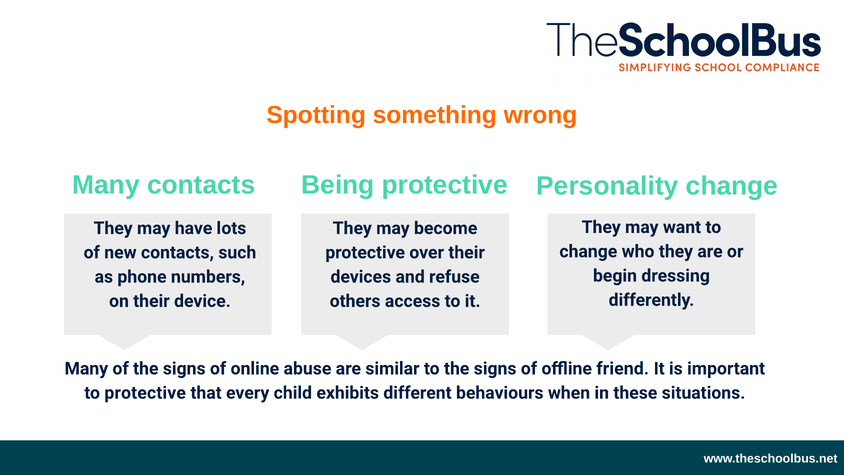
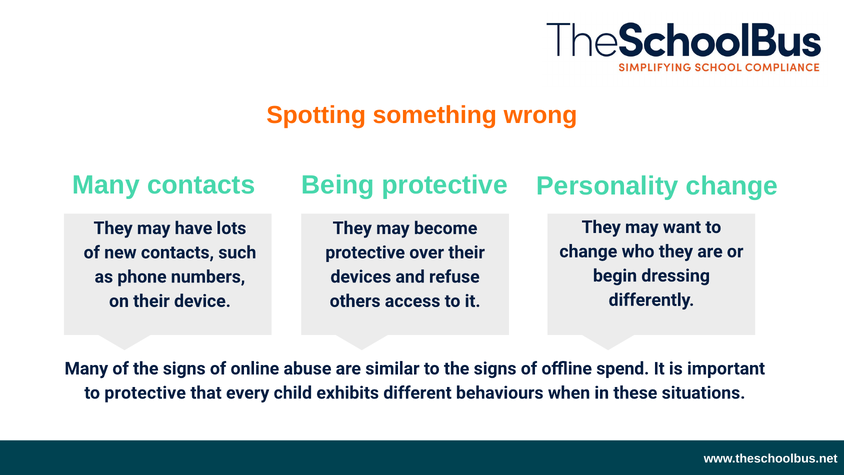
friend: friend -> spend (623, 368)
